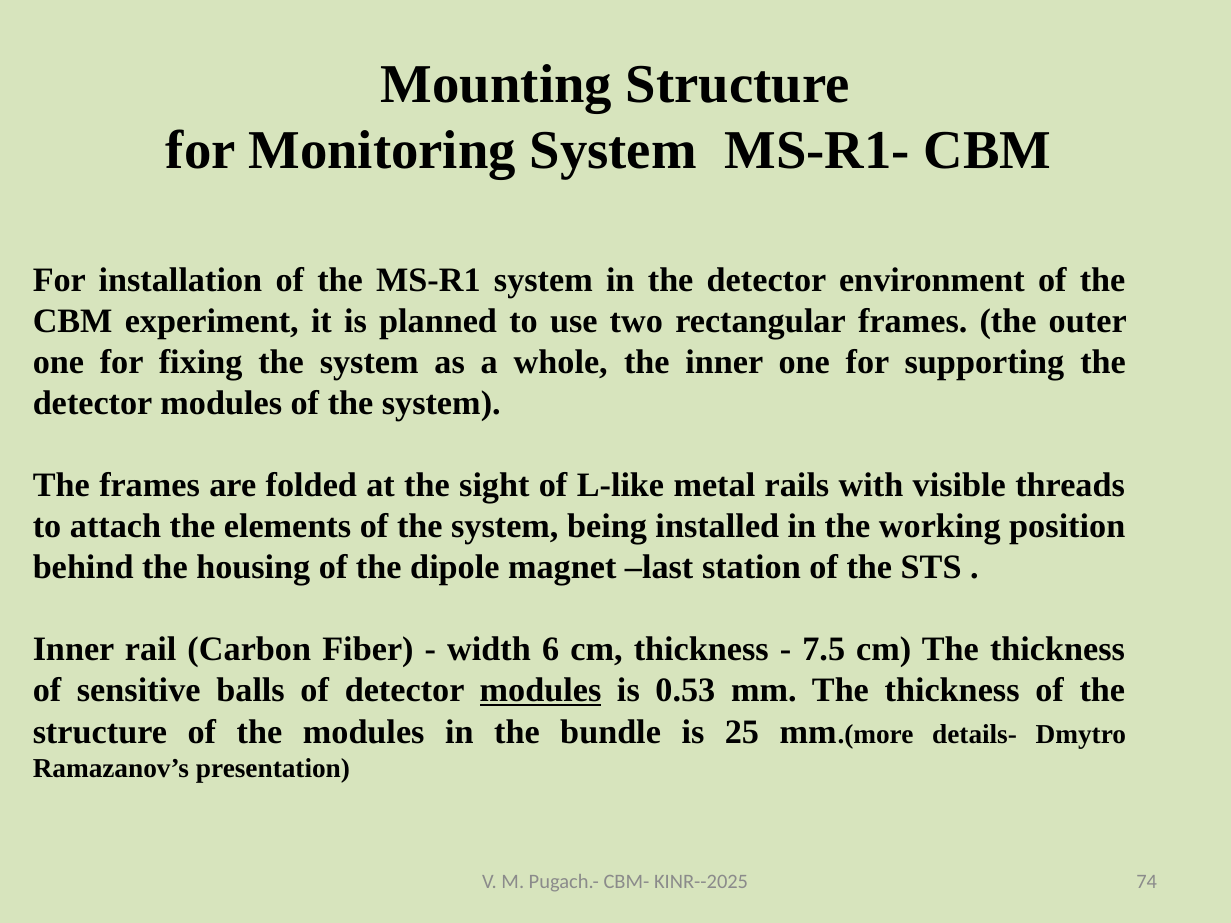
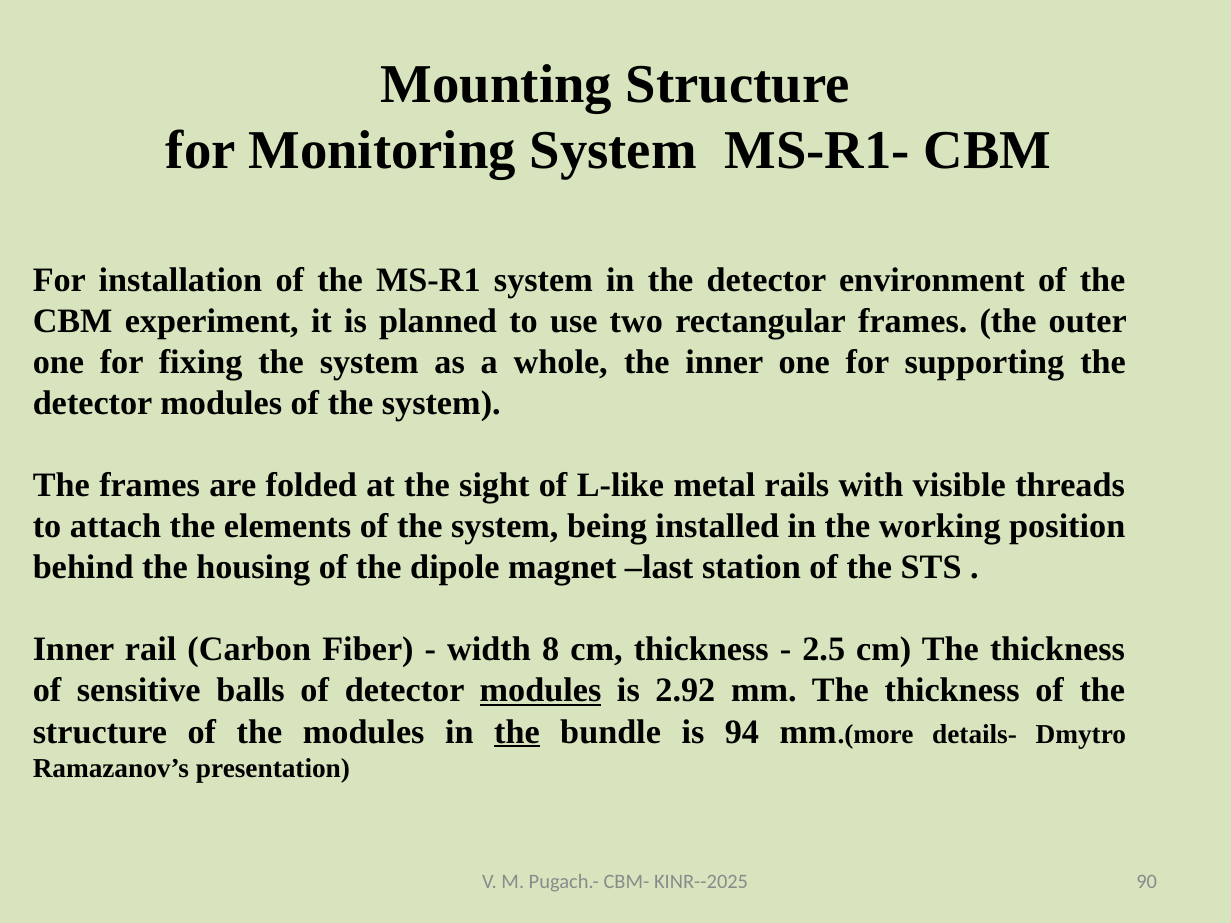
6: 6 -> 8 (551, 650)
7.5: 7.5 -> 2.5 (824, 650)
0.53: 0.53 -> 2.92 (685, 691)
the underline: none -> present (517, 732)
25: 25 -> 94 (742, 732)
74: 74 -> 90 (1147, 881)
